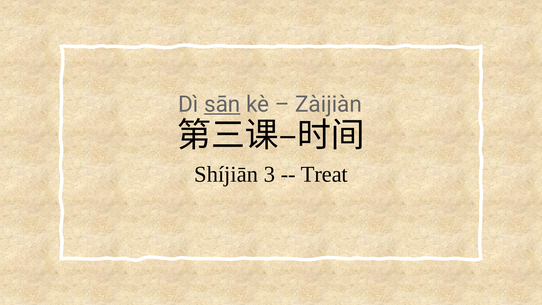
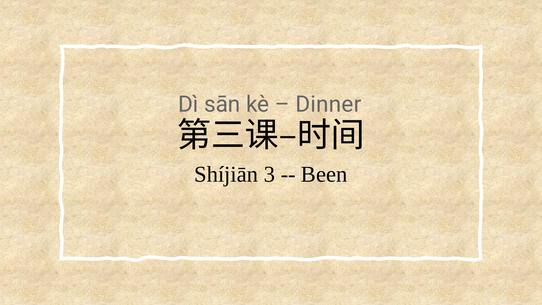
sān underline: present -> none (222, 104)
Zàijiàn: Zàijiàn -> Dinner (328, 104)
Treat: Treat -> Been (324, 174)
